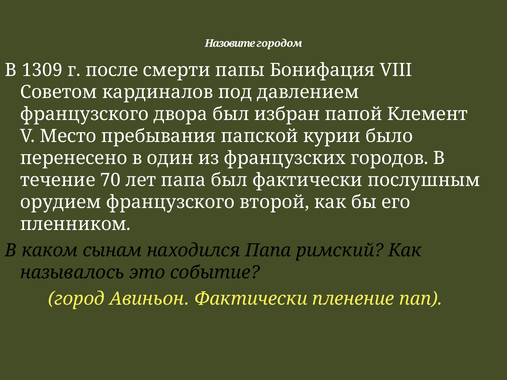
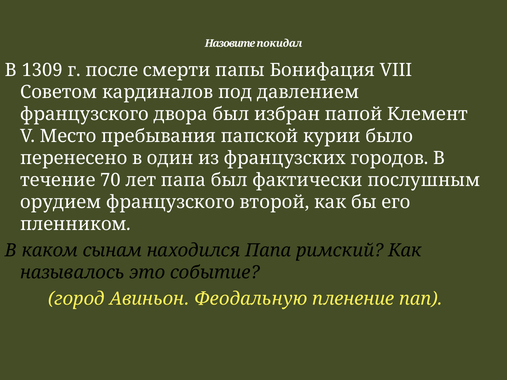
городом: городом -> покидал (279, 43)
Авиньон Фактически: Фактически -> Феодальную (251, 299)
